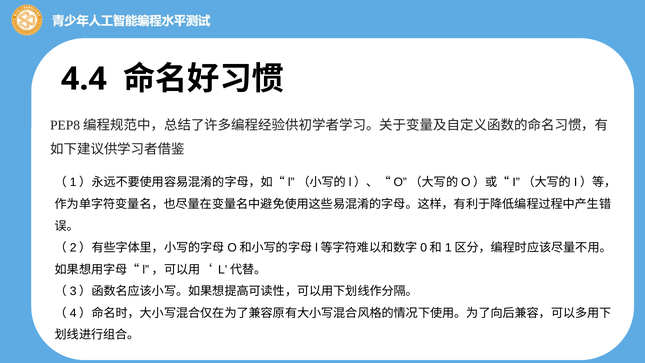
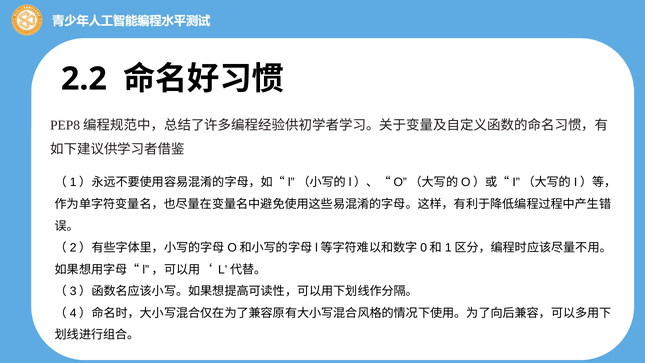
4.4: 4.4 -> 2.2 (84, 79)
